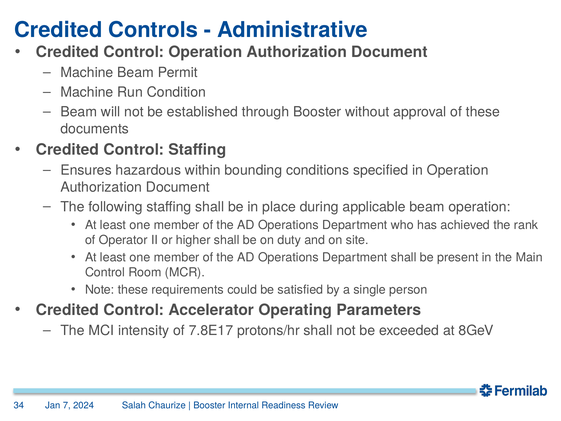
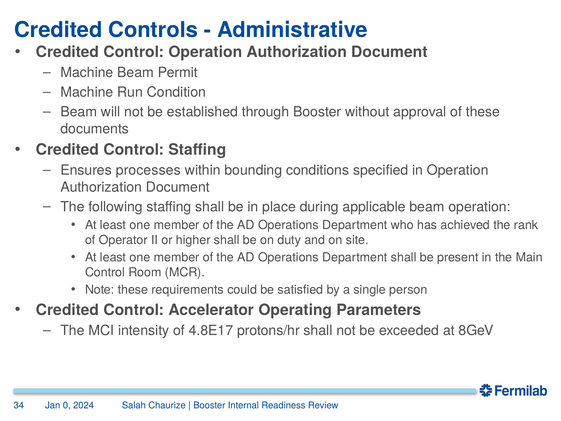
hazardous: hazardous -> processes (148, 170)
7.8E17: 7.8E17 -> 4.8E17 (211, 330)
7: 7 -> 0 (67, 405)
